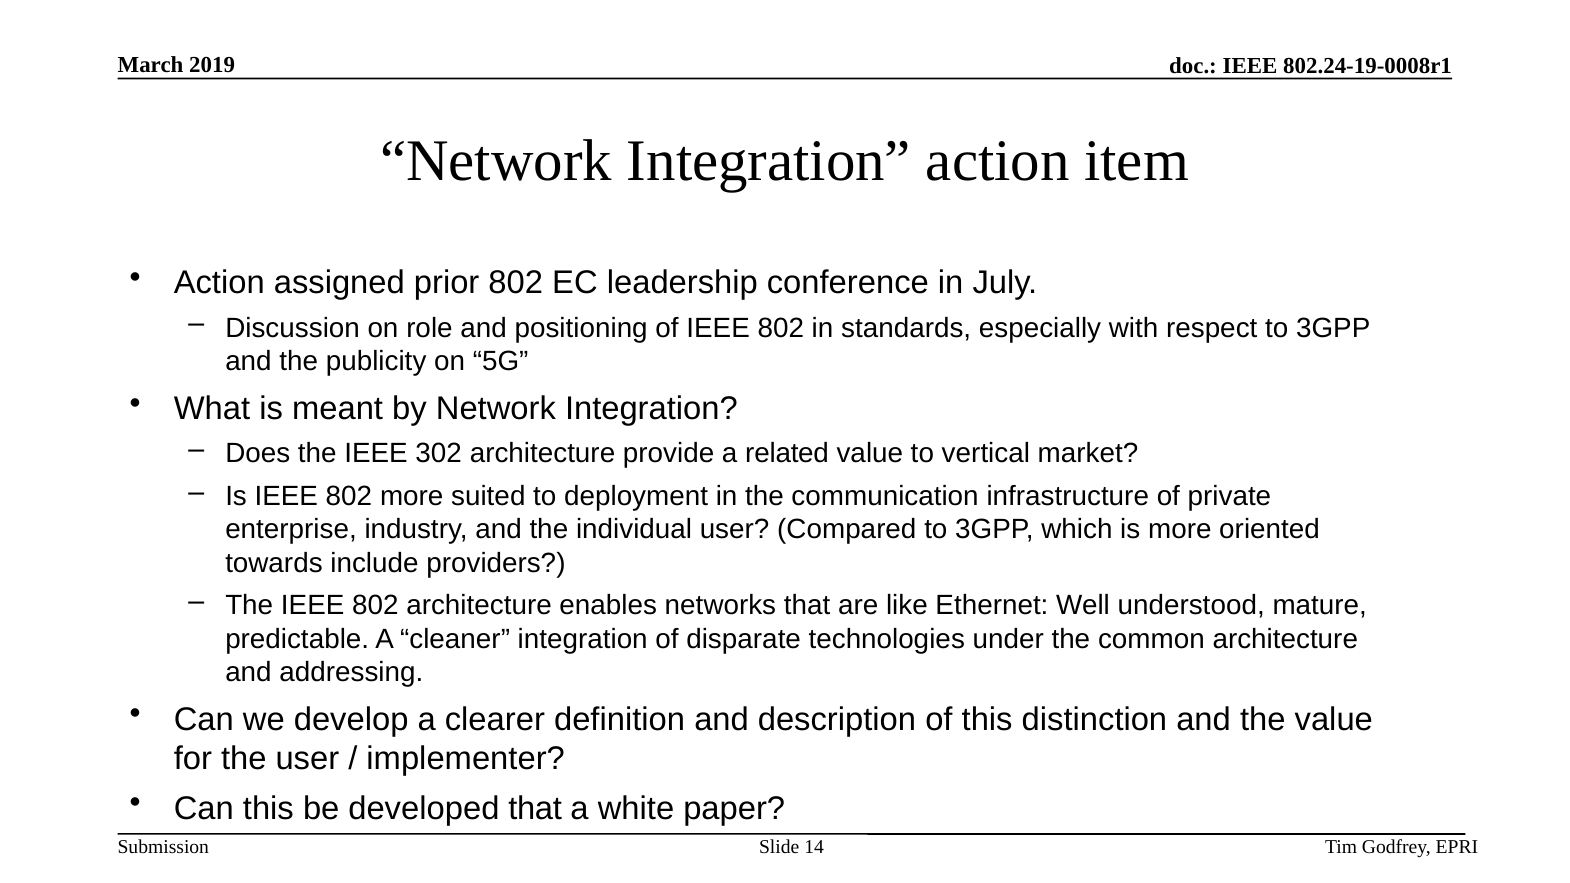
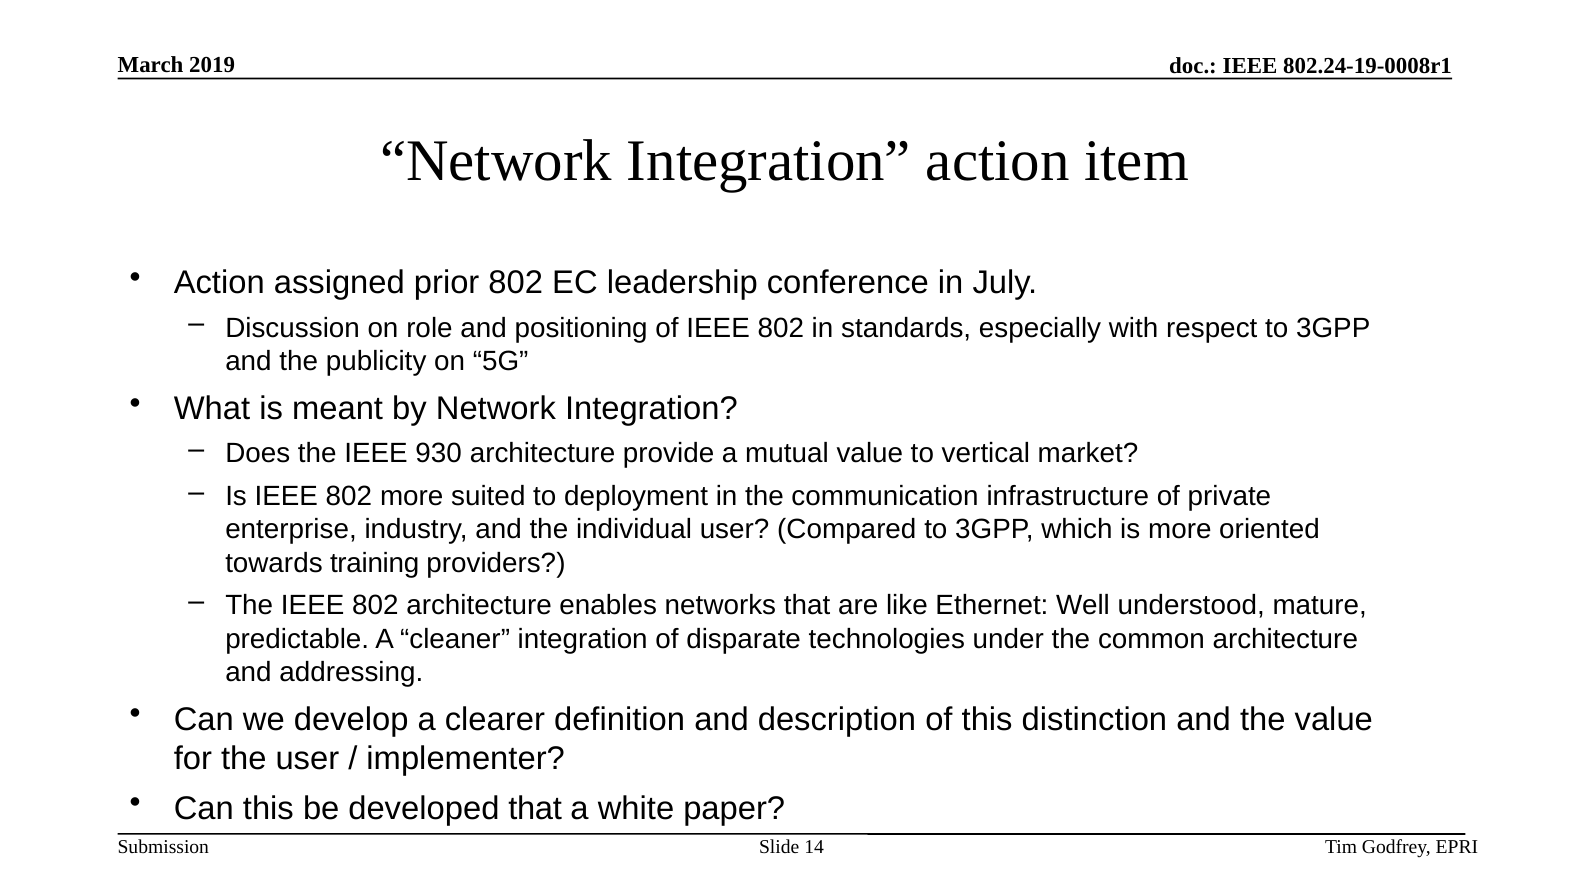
302: 302 -> 930 (439, 454)
related: related -> mutual (787, 454)
include: include -> training (375, 563)
